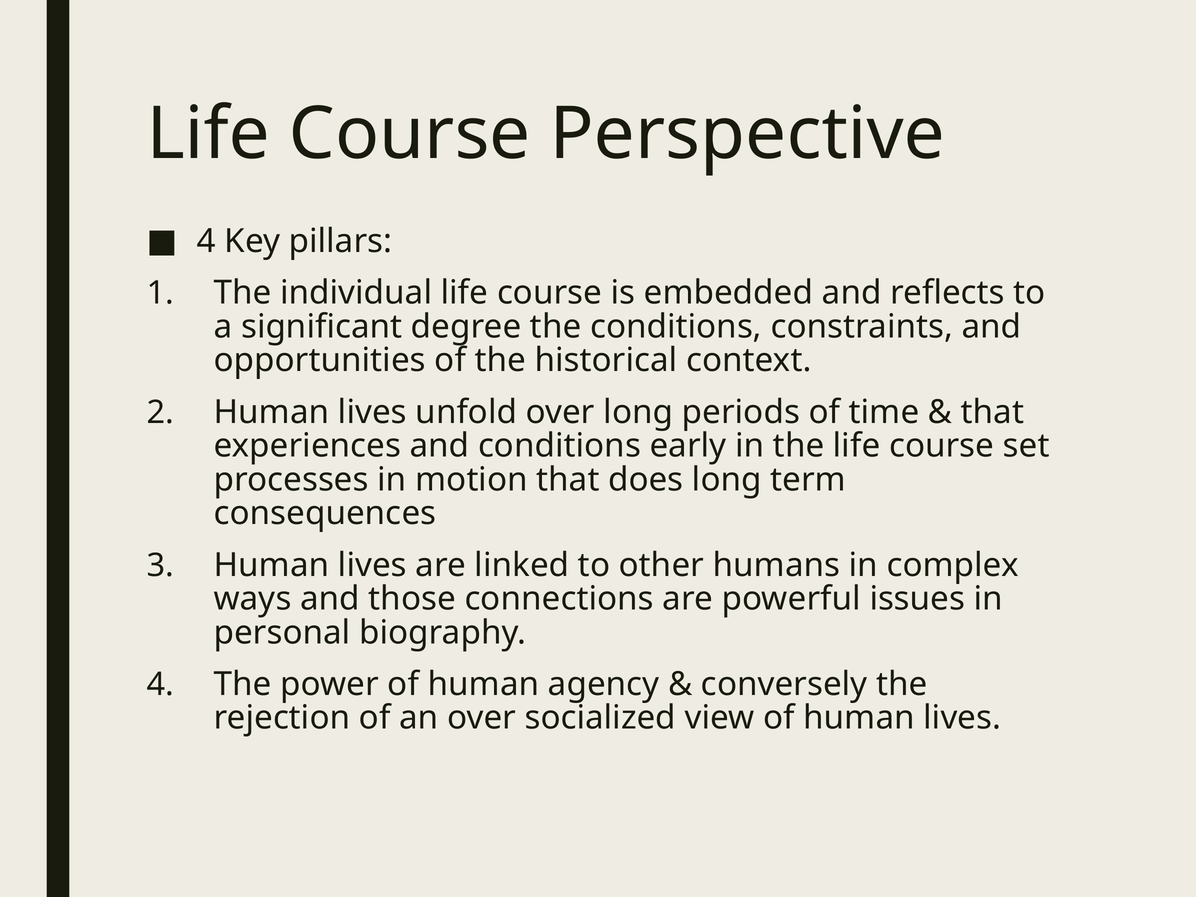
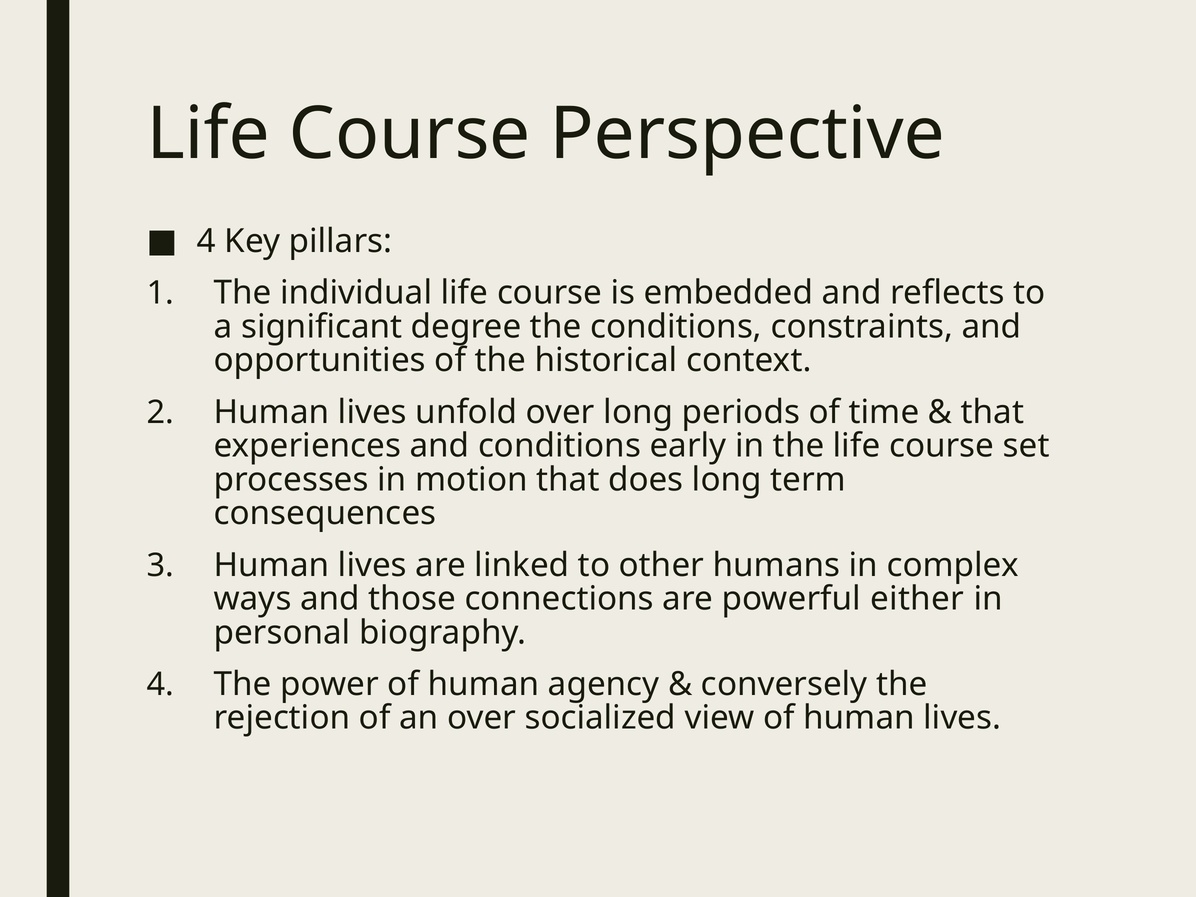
issues: issues -> either (917, 599)
